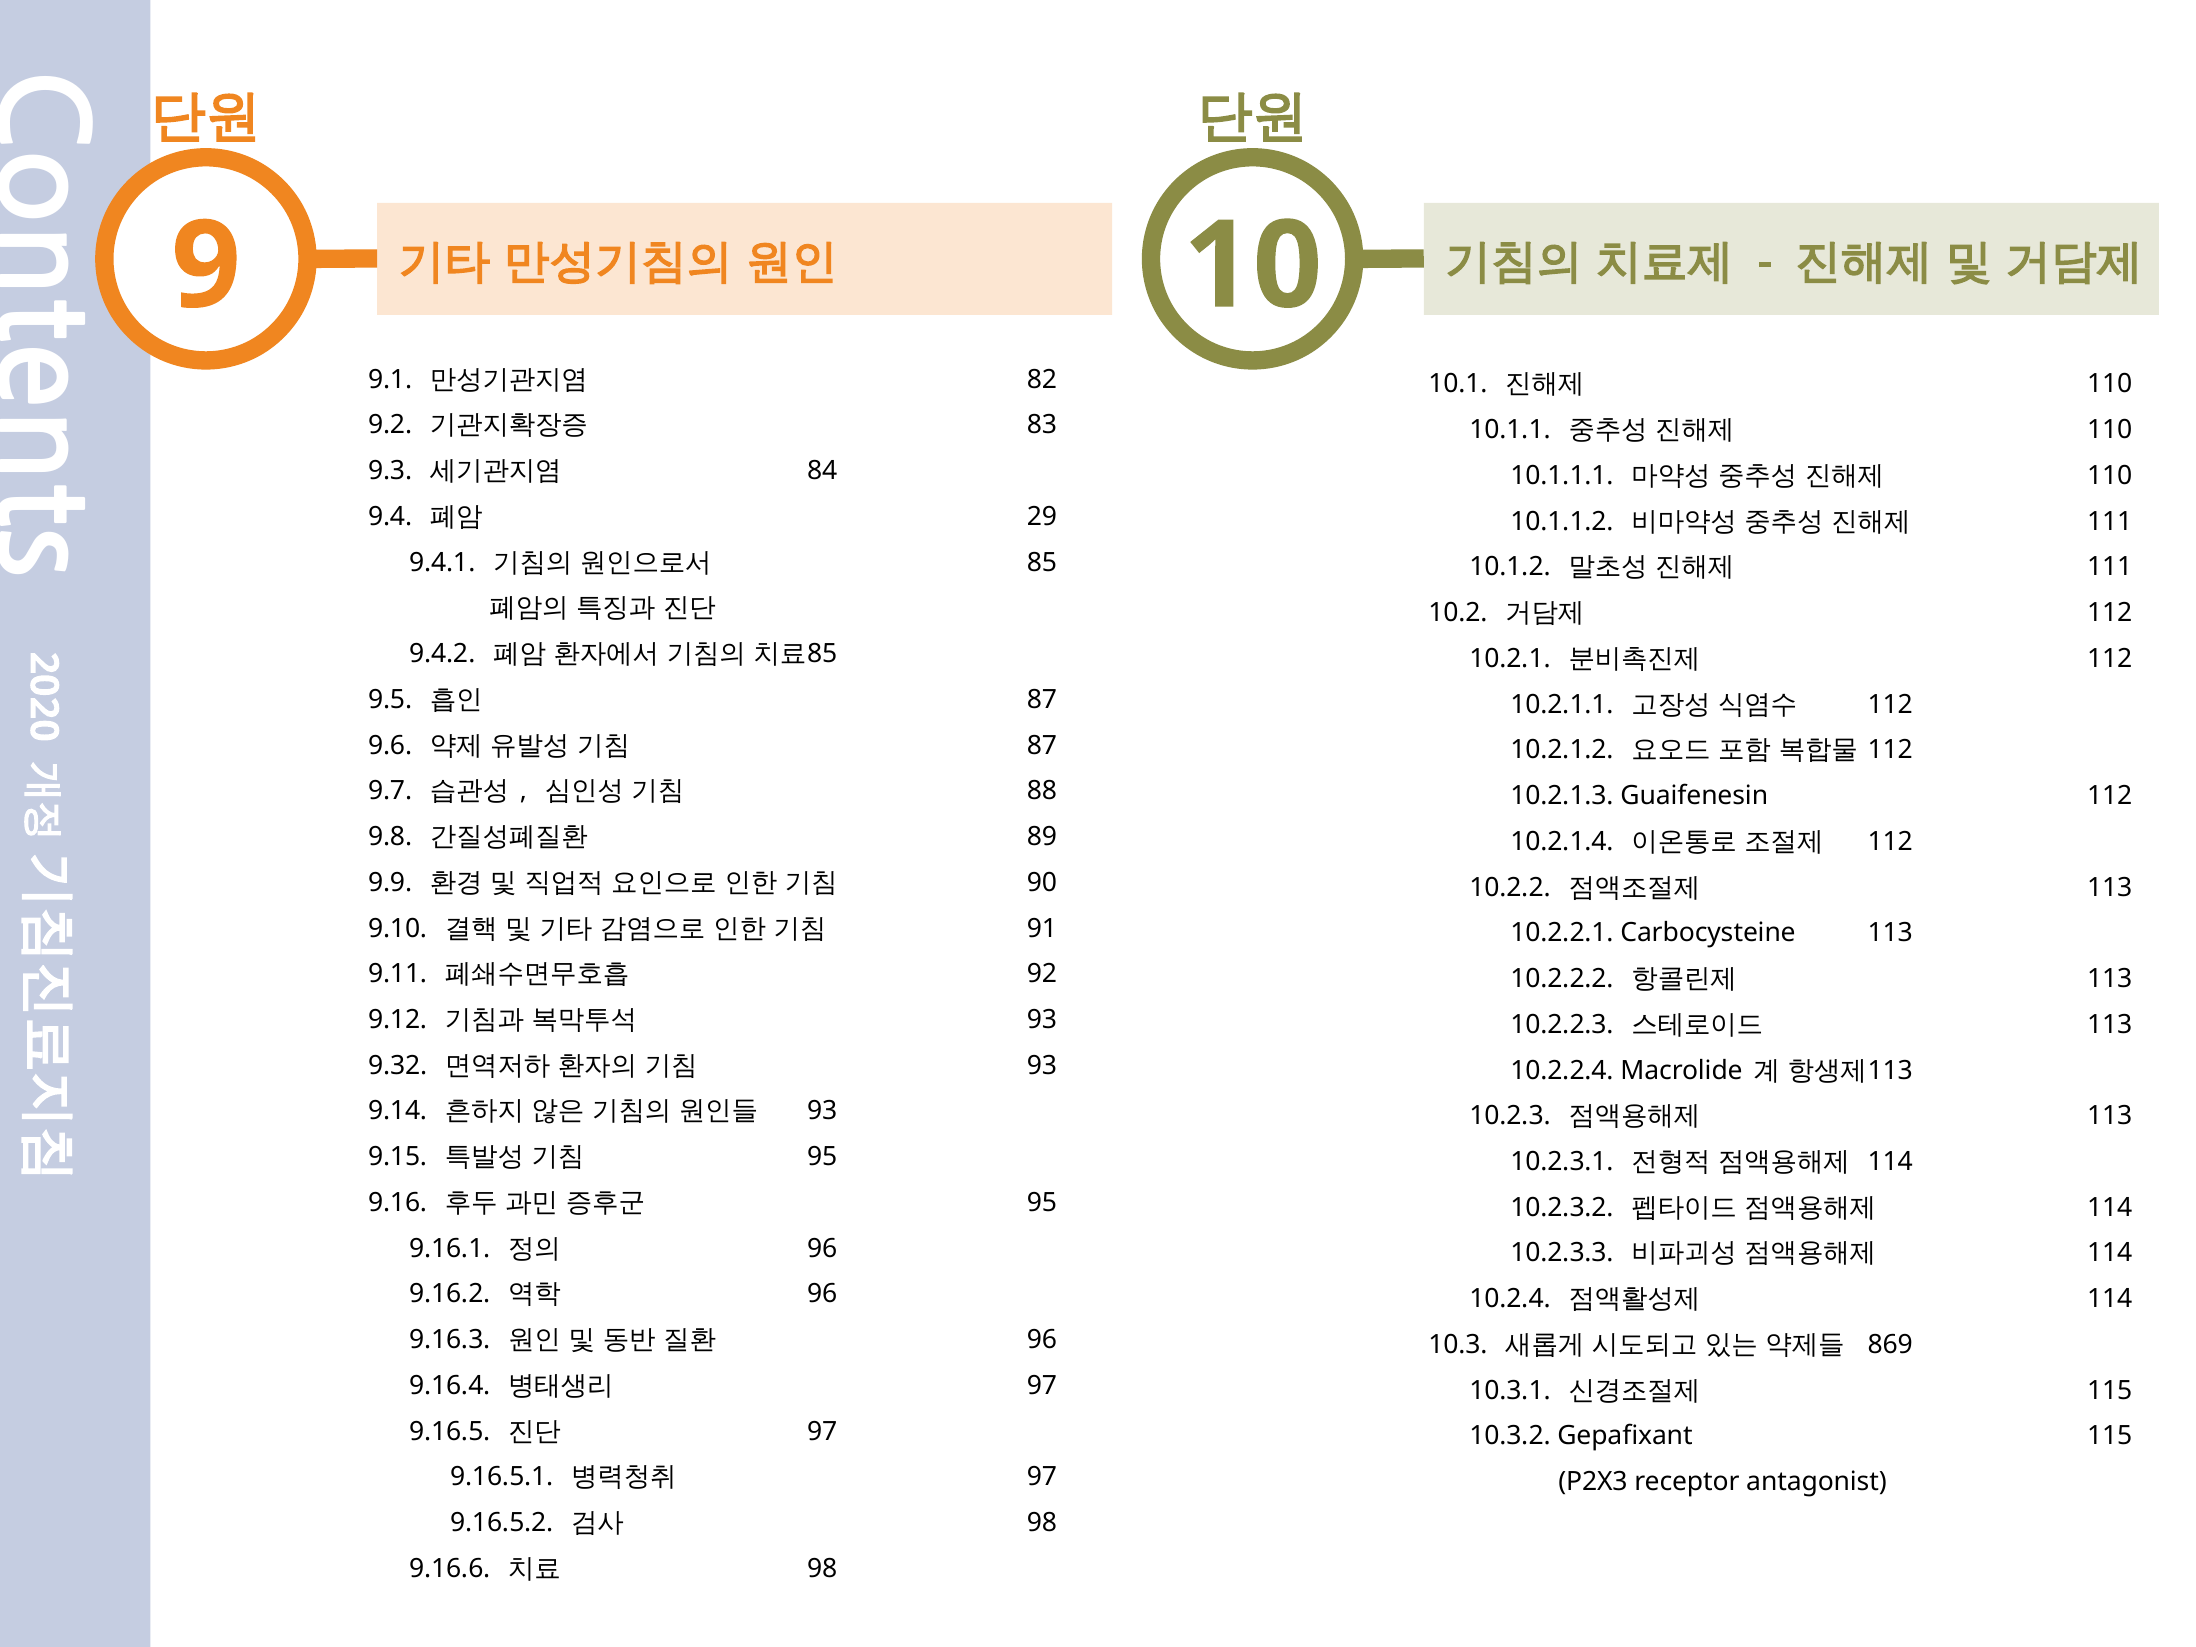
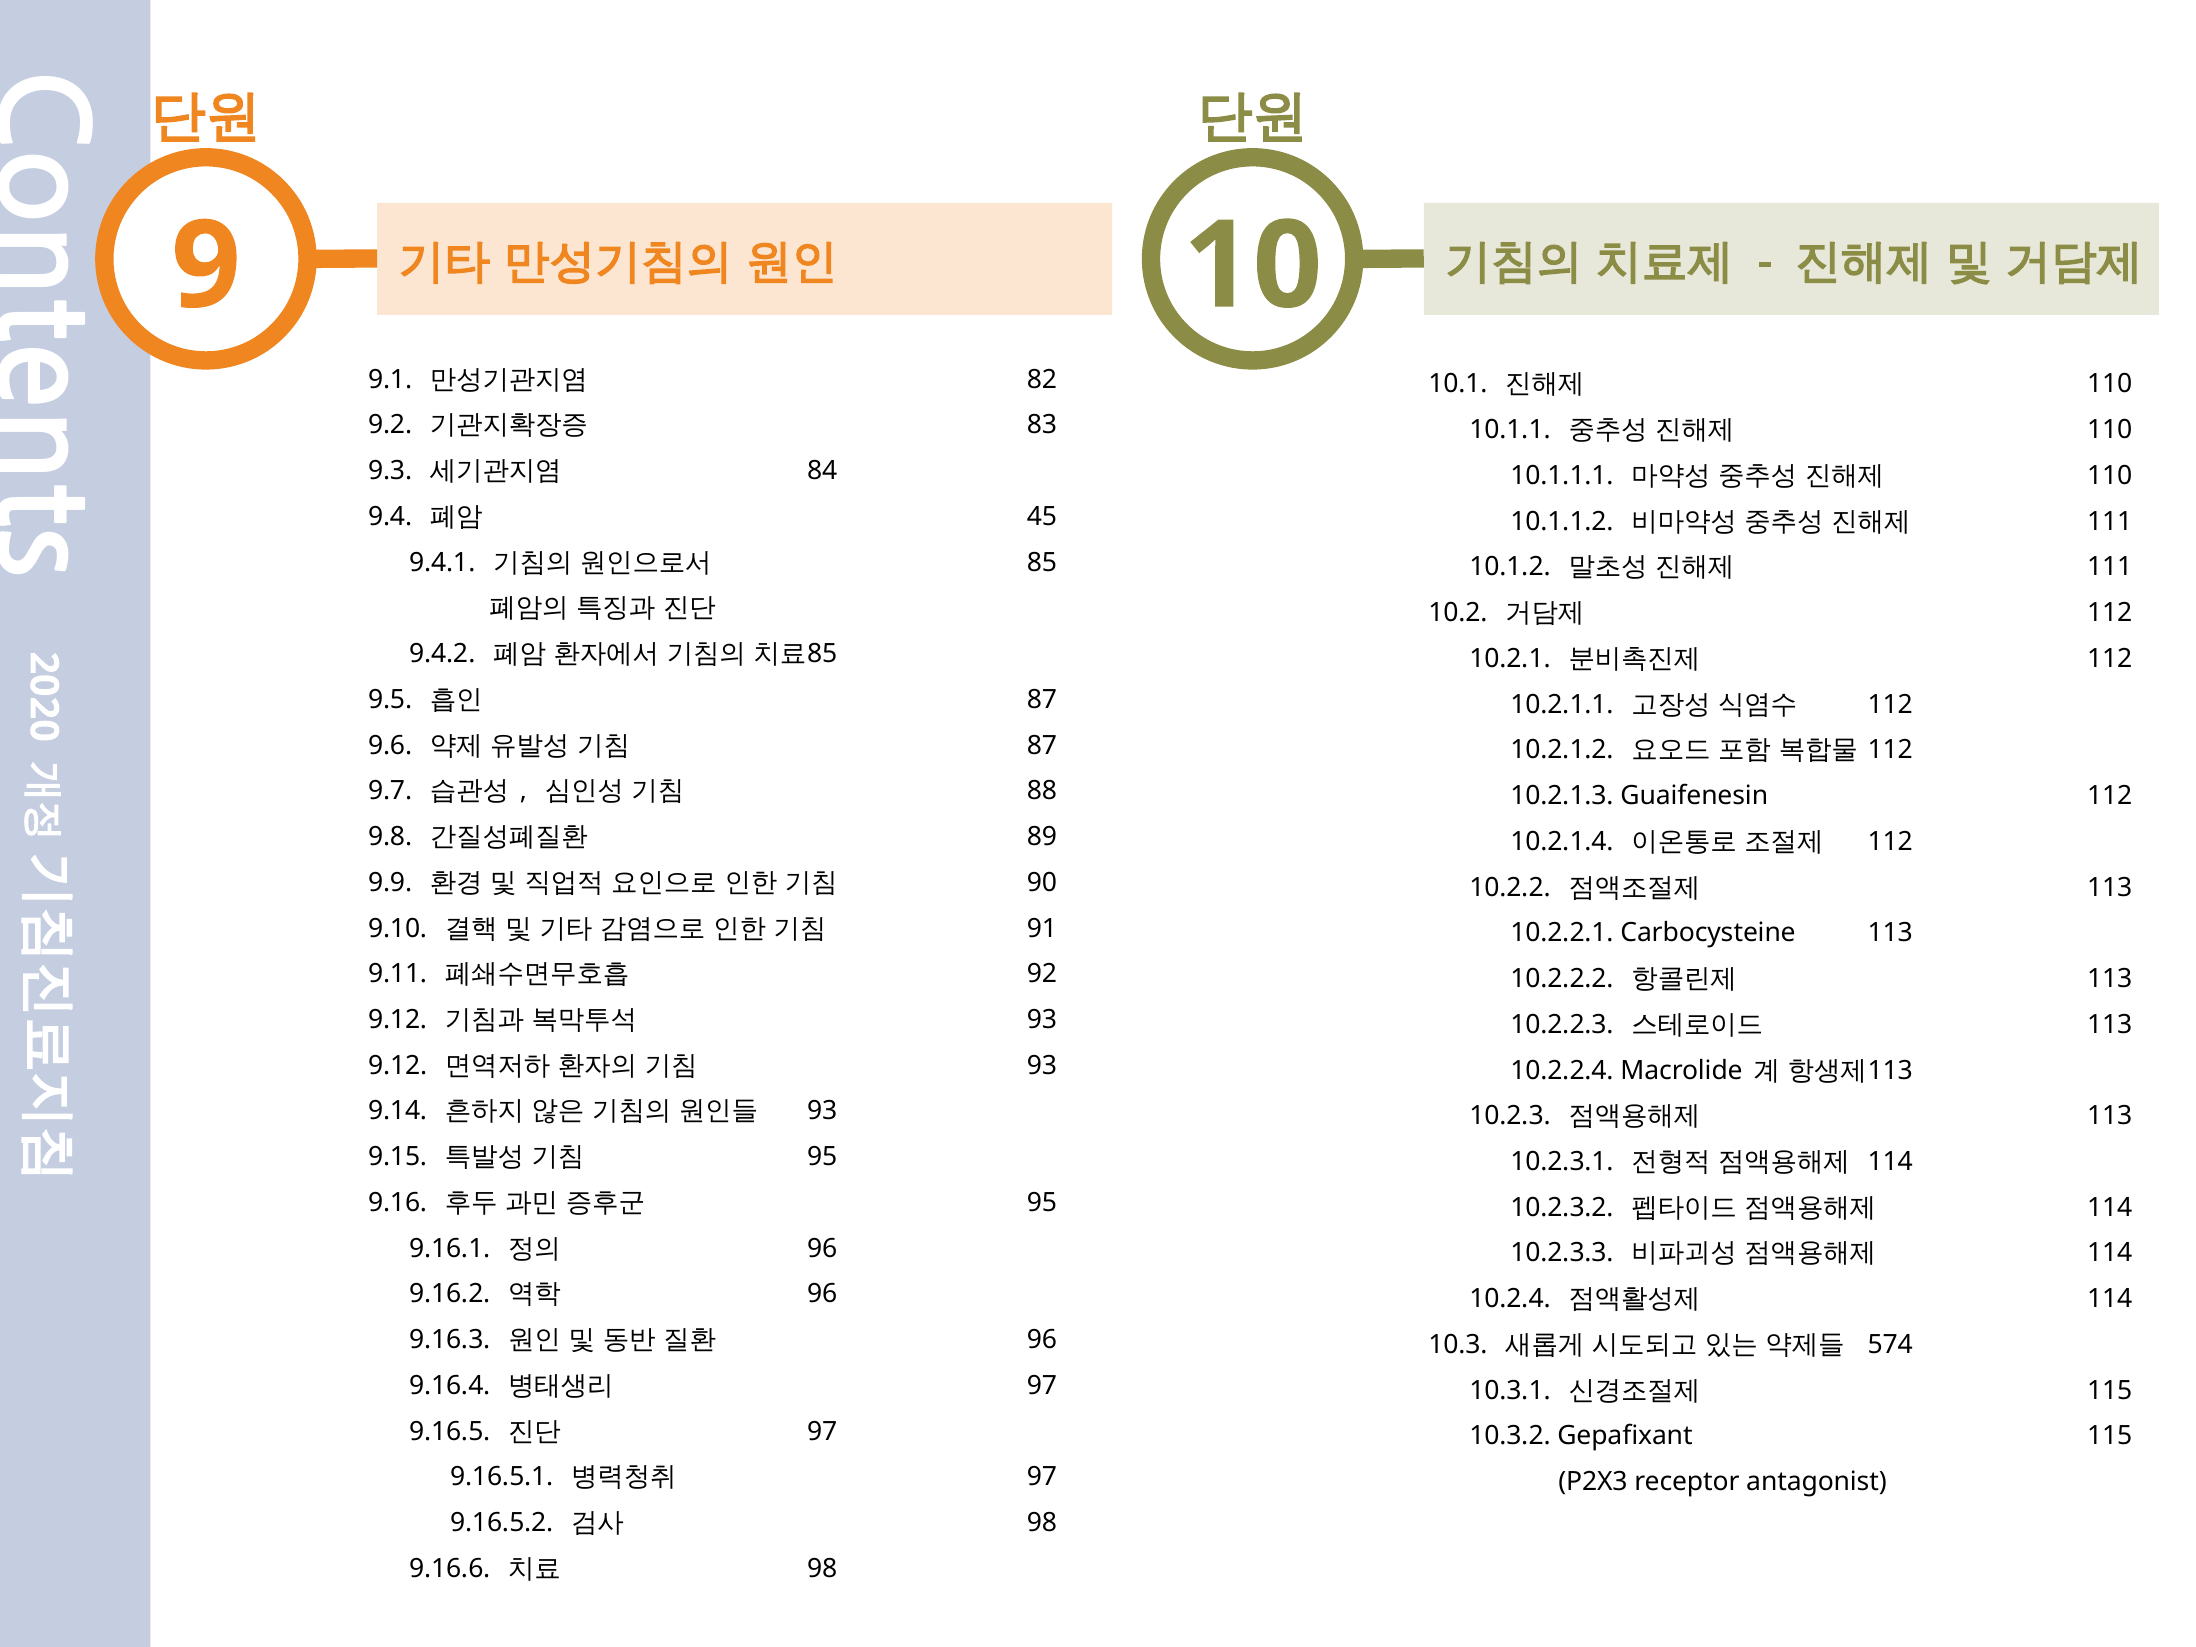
29: 29 -> 45 (1042, 517)
9.32: 9.32 -> 9.12 (398, 1066)
869: 869 -> 574 (1890, 1345)
